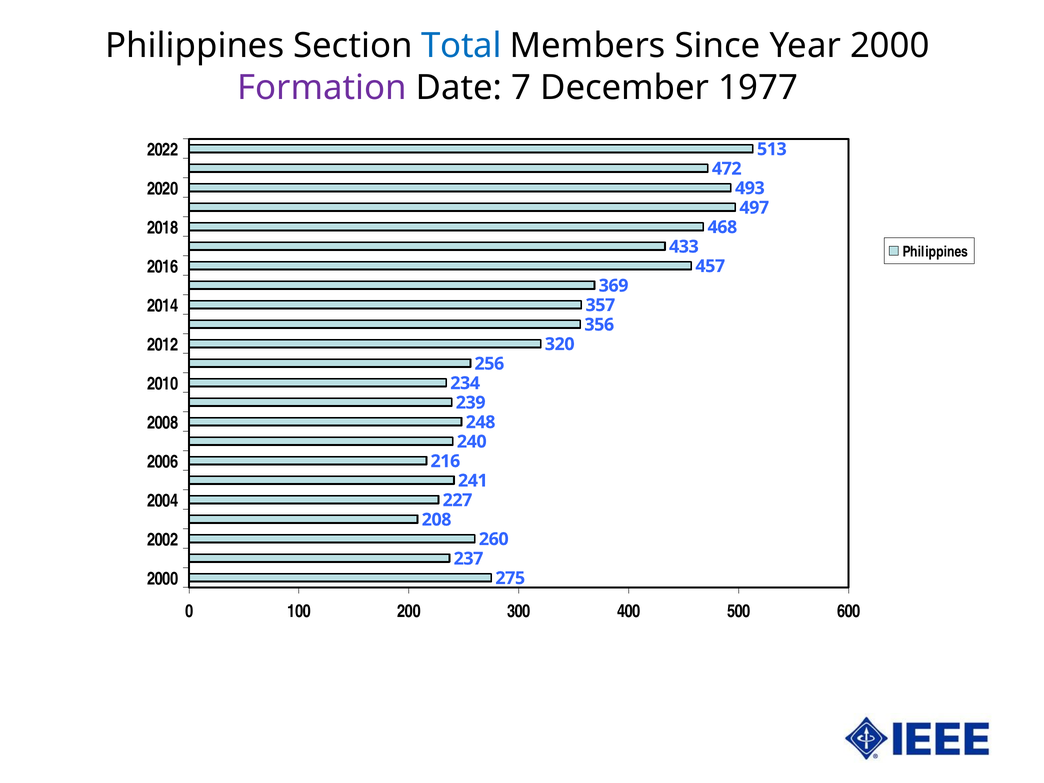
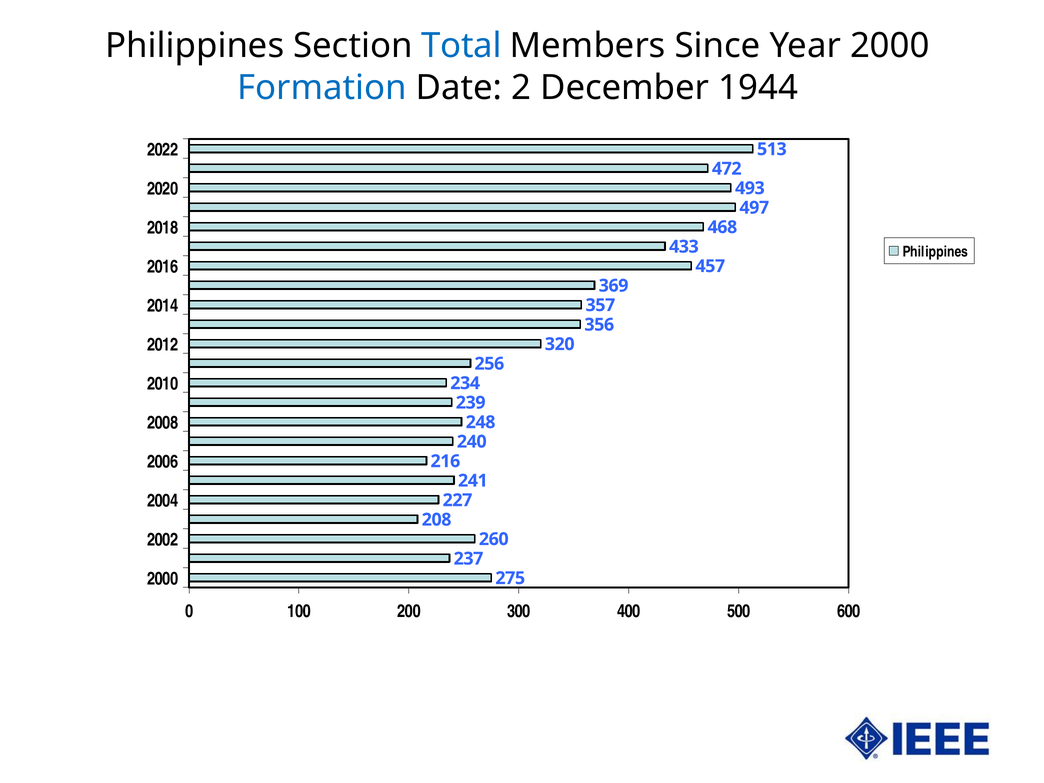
Formation colour: purple -> blue (322, 88)
7: 7 -> 2 (521, 88)
1977: 1977 -> 1944 (758, 88)
